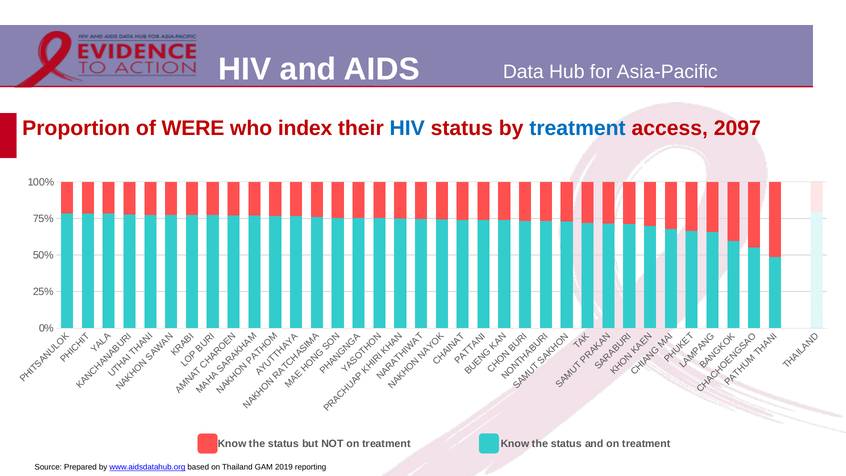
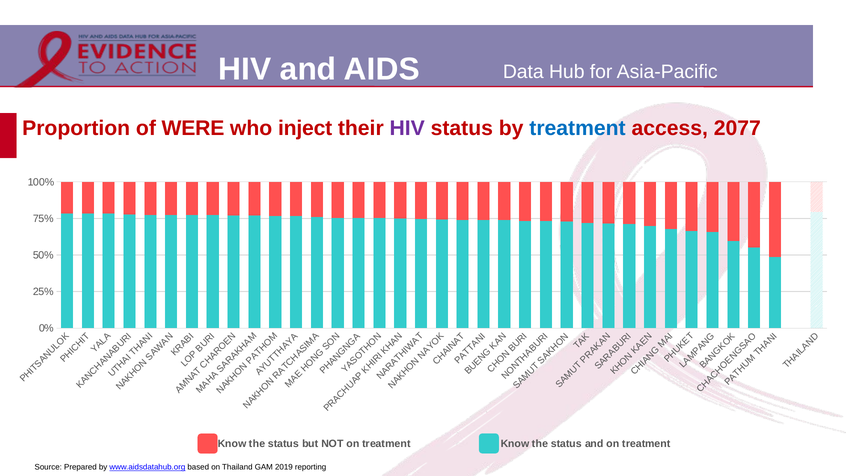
index: index -> inject (305, 128)
HIV colour: blue -> purple (407, 128)
2097: 2097 -> 2077 (737, 128)
